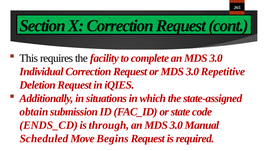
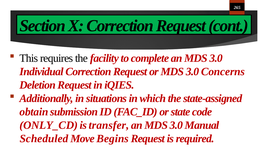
Repetitive: Repetitive -> Concerns (223, 71)
ENDS_CD: ENDS_CD -> ONLY_CD (49, 125)
through: through -> transfer (109, 125)
